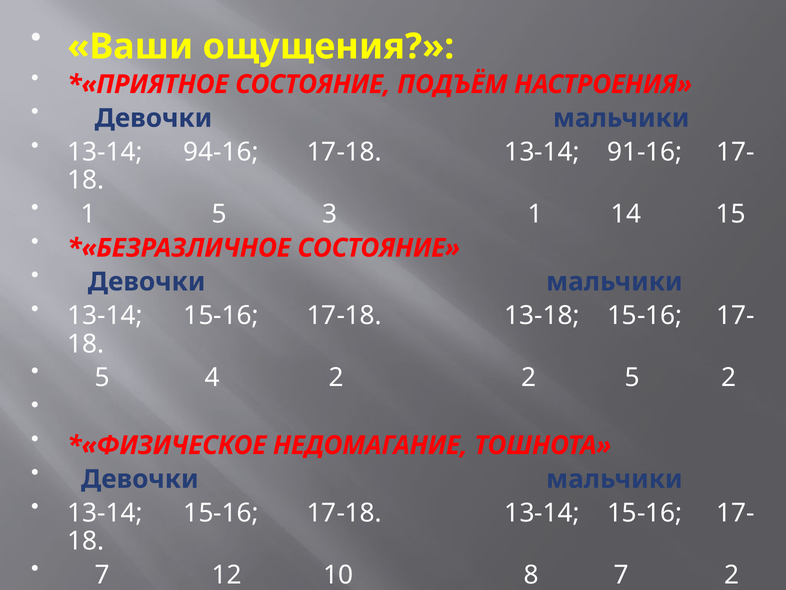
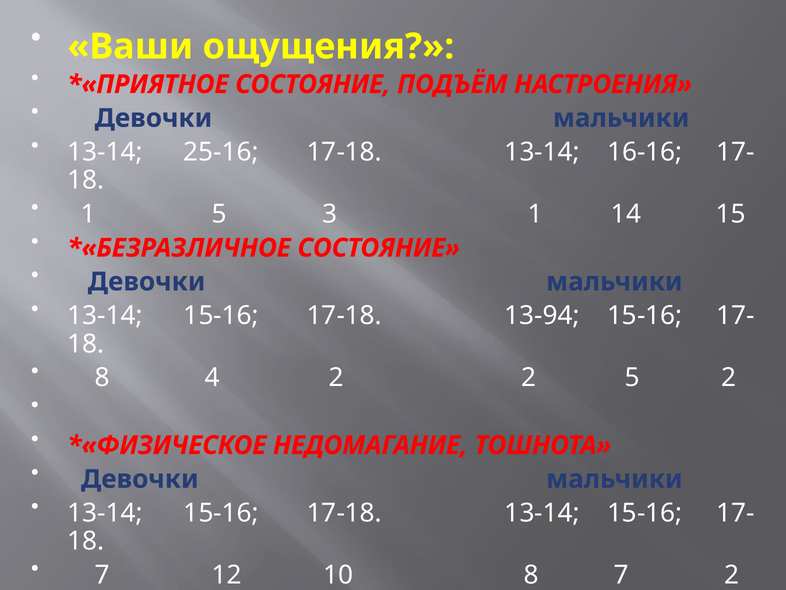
94-16: 94-16 -> 25-16 (221, 152)
91-16: 91-16 -> 16-16 (645, 152)
13-18: 13-18 -> 13-94 (542, 315)
5: 5 -> 8 (102, 377)
